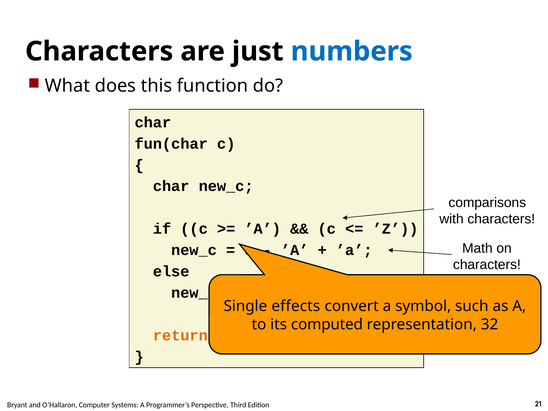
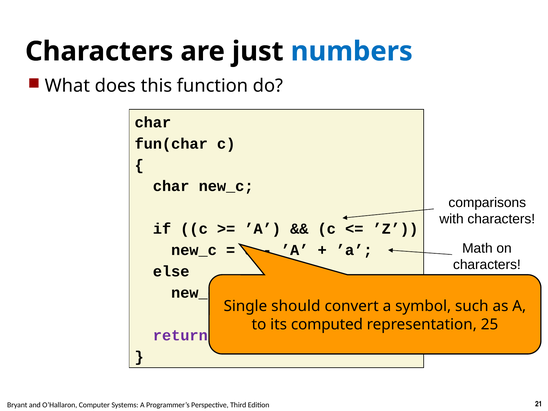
effects: effects -> should (296, 306)
32: 32 -> 25 (490, 325)
return colour: orange -> purple (180, 336)
